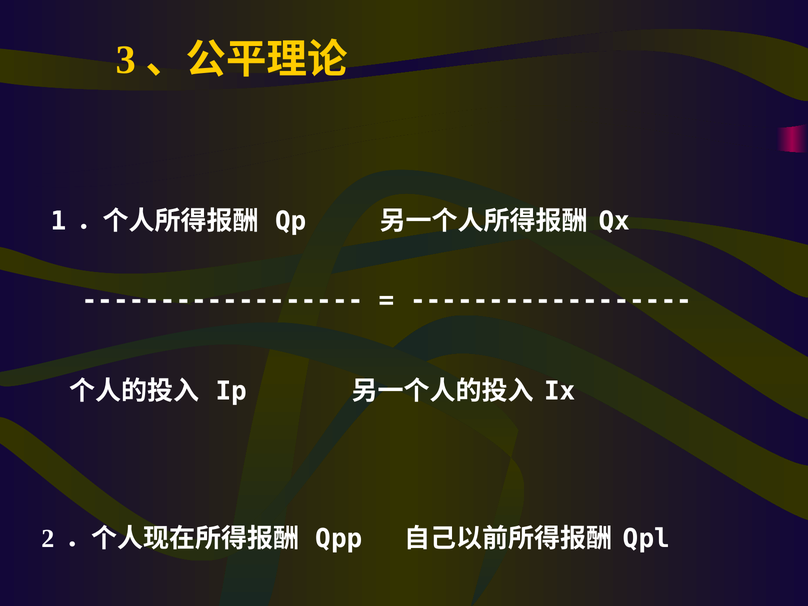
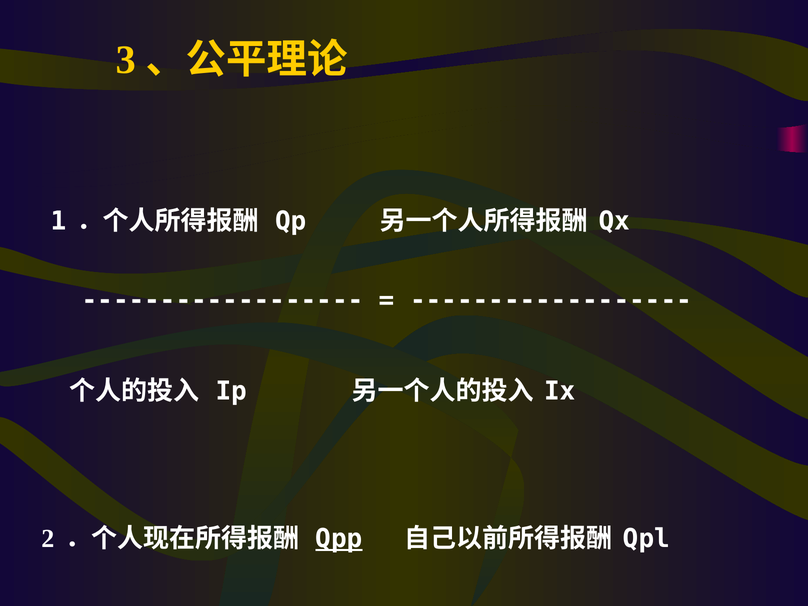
Qpp underline: none -> present (339, 539)
